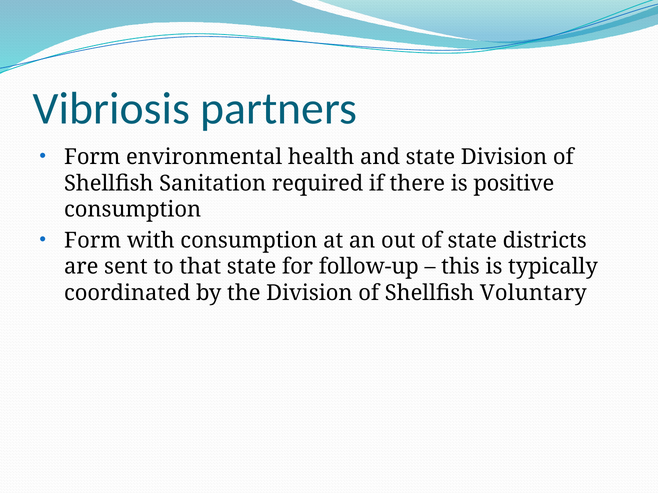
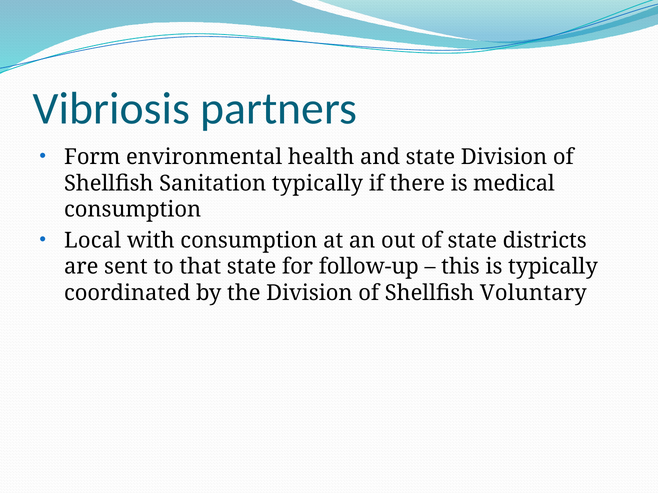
Sanitation required: required -> typically (317, 184)
positive: positive -> medical (514, 184)
Form: Form -> Local (93, 241)
